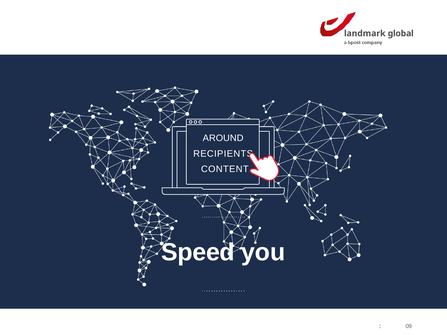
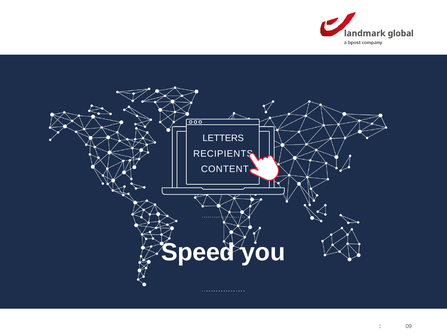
AROUND: AROUND -> LETTERS (223, 138)
